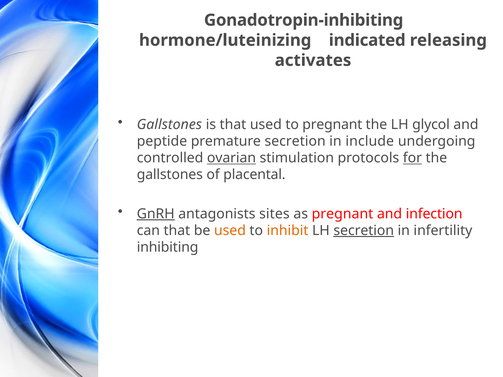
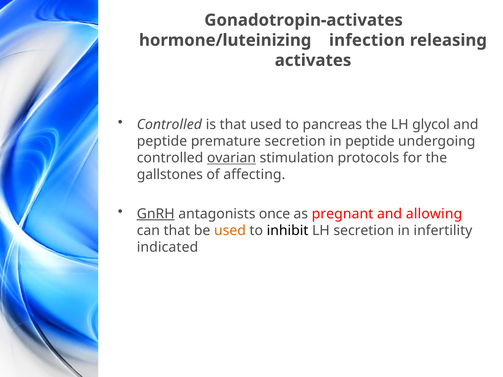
Gonadotropin-inhibiting: Gonadotropin-inhibiting -> Gonadotropin-activates (304, 20)
indicated: indicated -> infection (367, 40)
Gallstones: Gallstones -> Controlled (169, 124)
to pregnant: pregnant -> pancreas (332, 124)
in include: include -> peptide (370, 141)
for underline: present -> none (412, 158)
placental: placental -> affecting (254, 175)
sites: sites -> once (275, 214)
infection: infection -> allowing (434, 214)
inhibit colour: orange -> black (288, 231)
secretion underline: present -> none (364, 231)
inhibiting: inhibiting -> indicated (167, 247)
